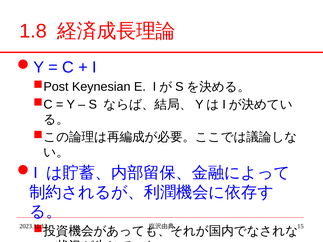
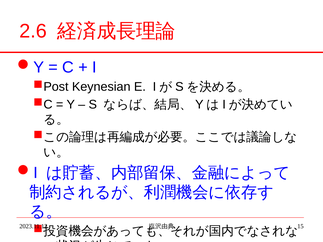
1.8: 1.8 -> 2.6 (33, 31)
